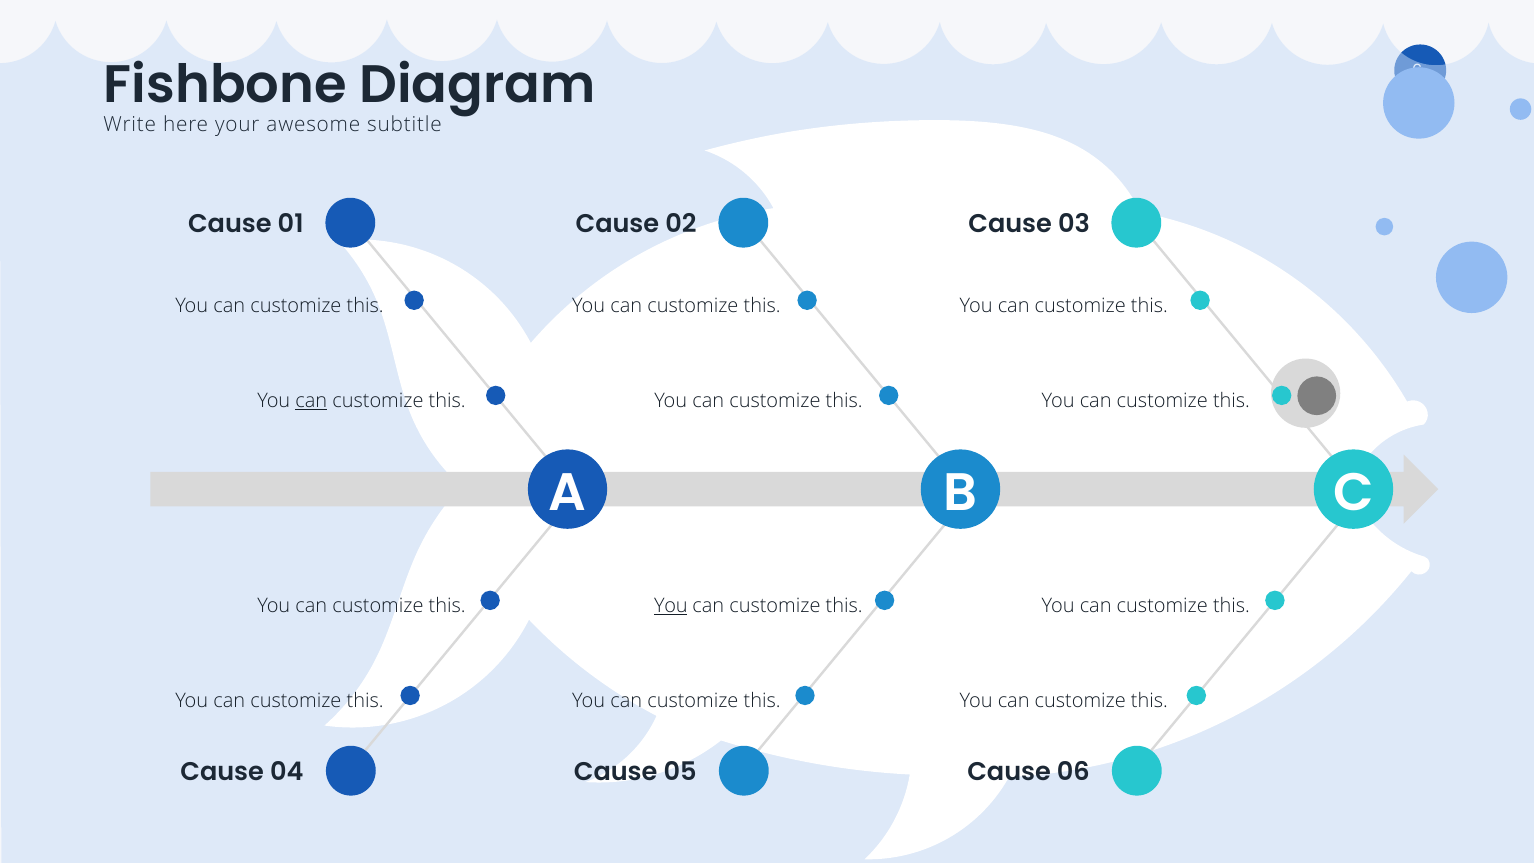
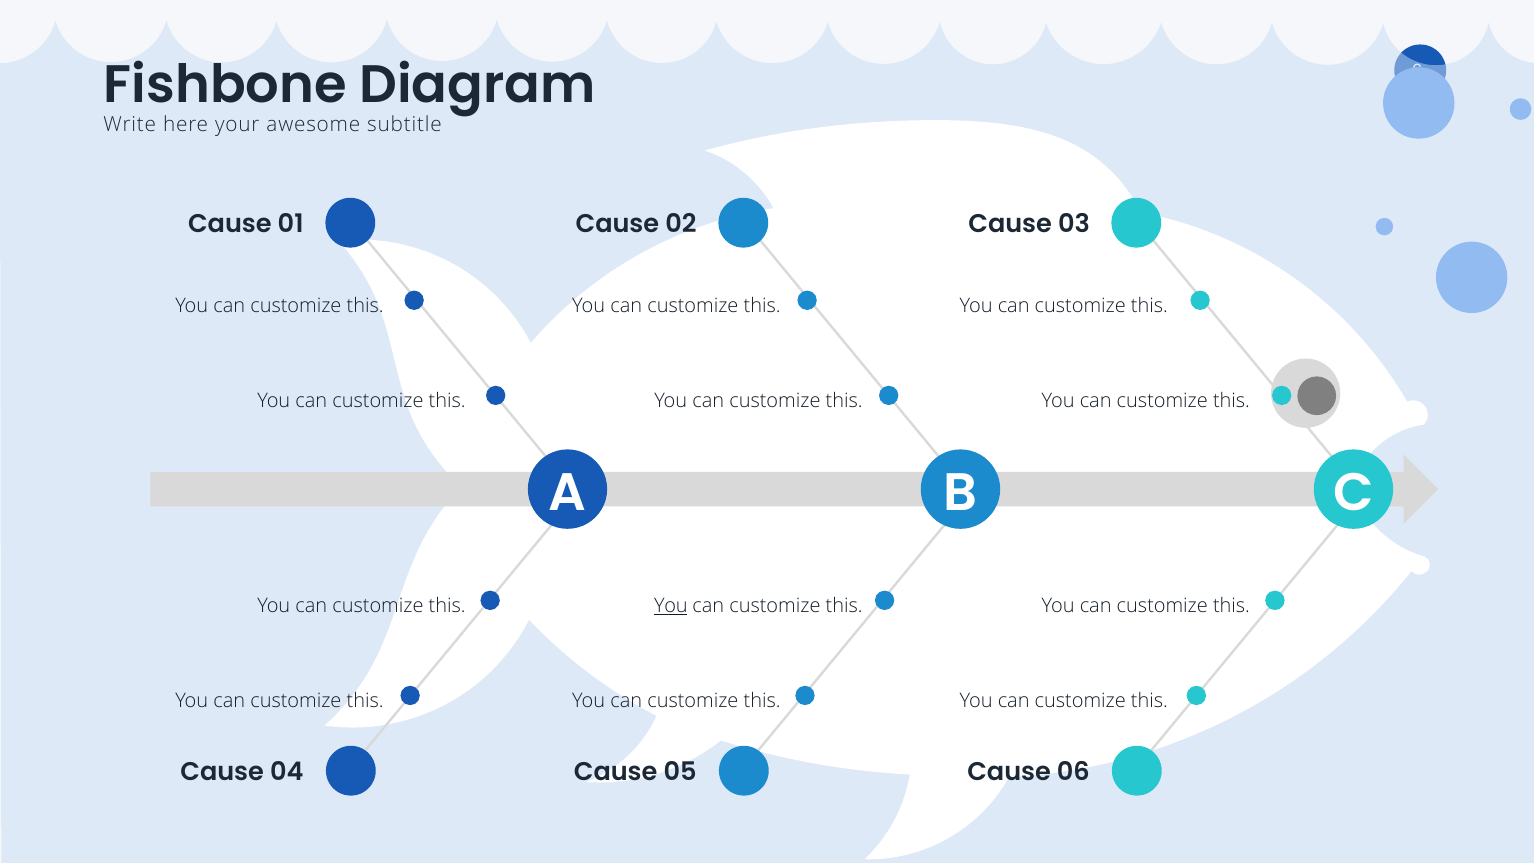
can underline: present -> none (311, 401)
